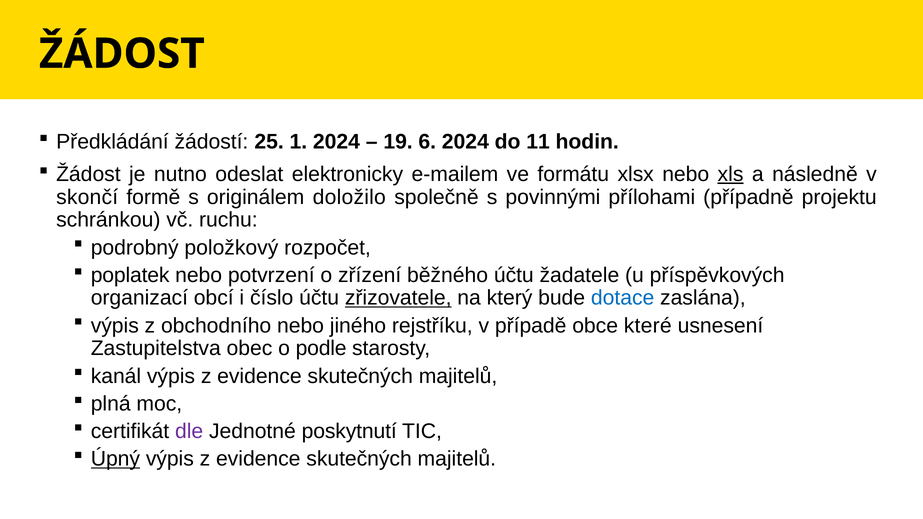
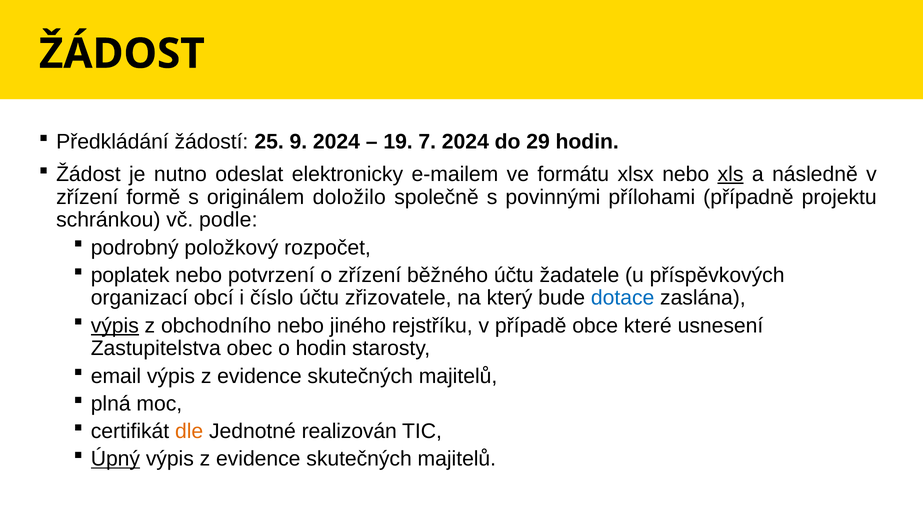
1: 1 -> 9 (298, 142)
6: 6 -> 7 (427, 142)
11: 11 -> 29 (538, 142)
skončí: skončí -> zřízení (87, 197)
ruchu: ruchu -> podle (228, 220)
zřizovatele underline: present -> none (398, 298)
výpis underline: none -> present (115, 326)
o podle: podle -> hodin (321, 349)
kanál: kanál -> email (116, 376)
dle colour: purple -> orange (189, 432)
poskytnutí: poskytnutí -> realizován (349, 432)
